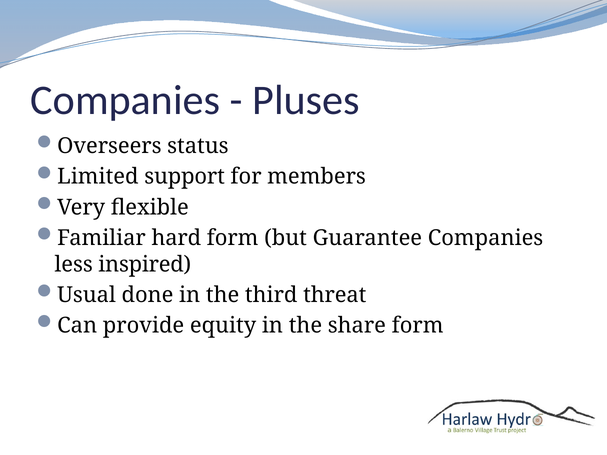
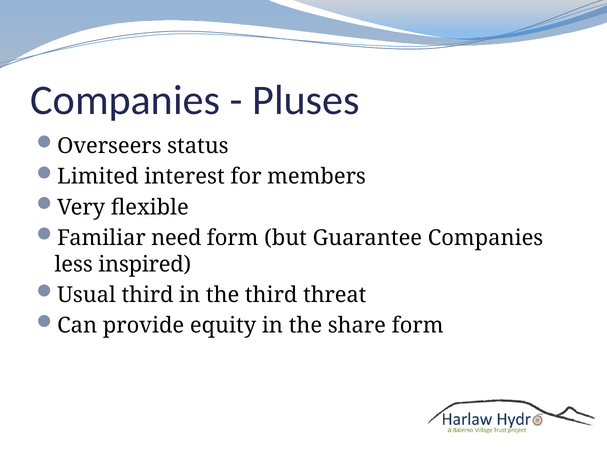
support: support -> interest (184, 177)
hard: hard -> need (176, 238)
Usual done: done -> third (148, 295)
